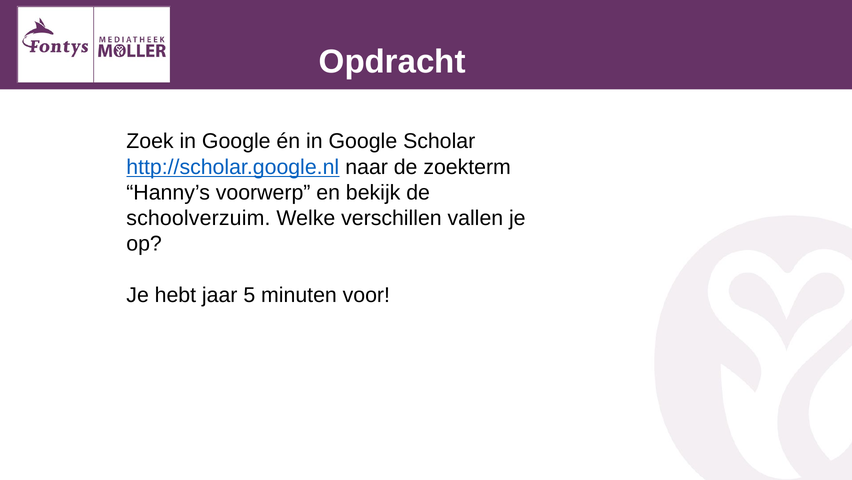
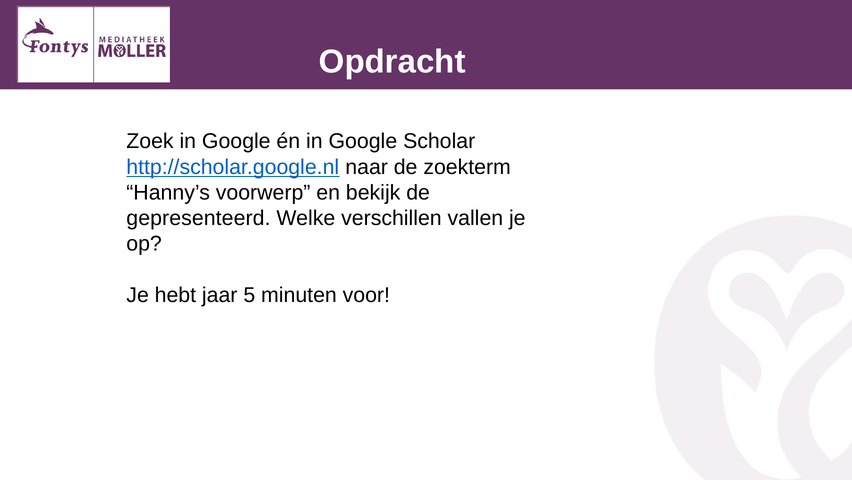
schoolverzuim: schoolverzuim -> gepresenteerd (198, 218)
